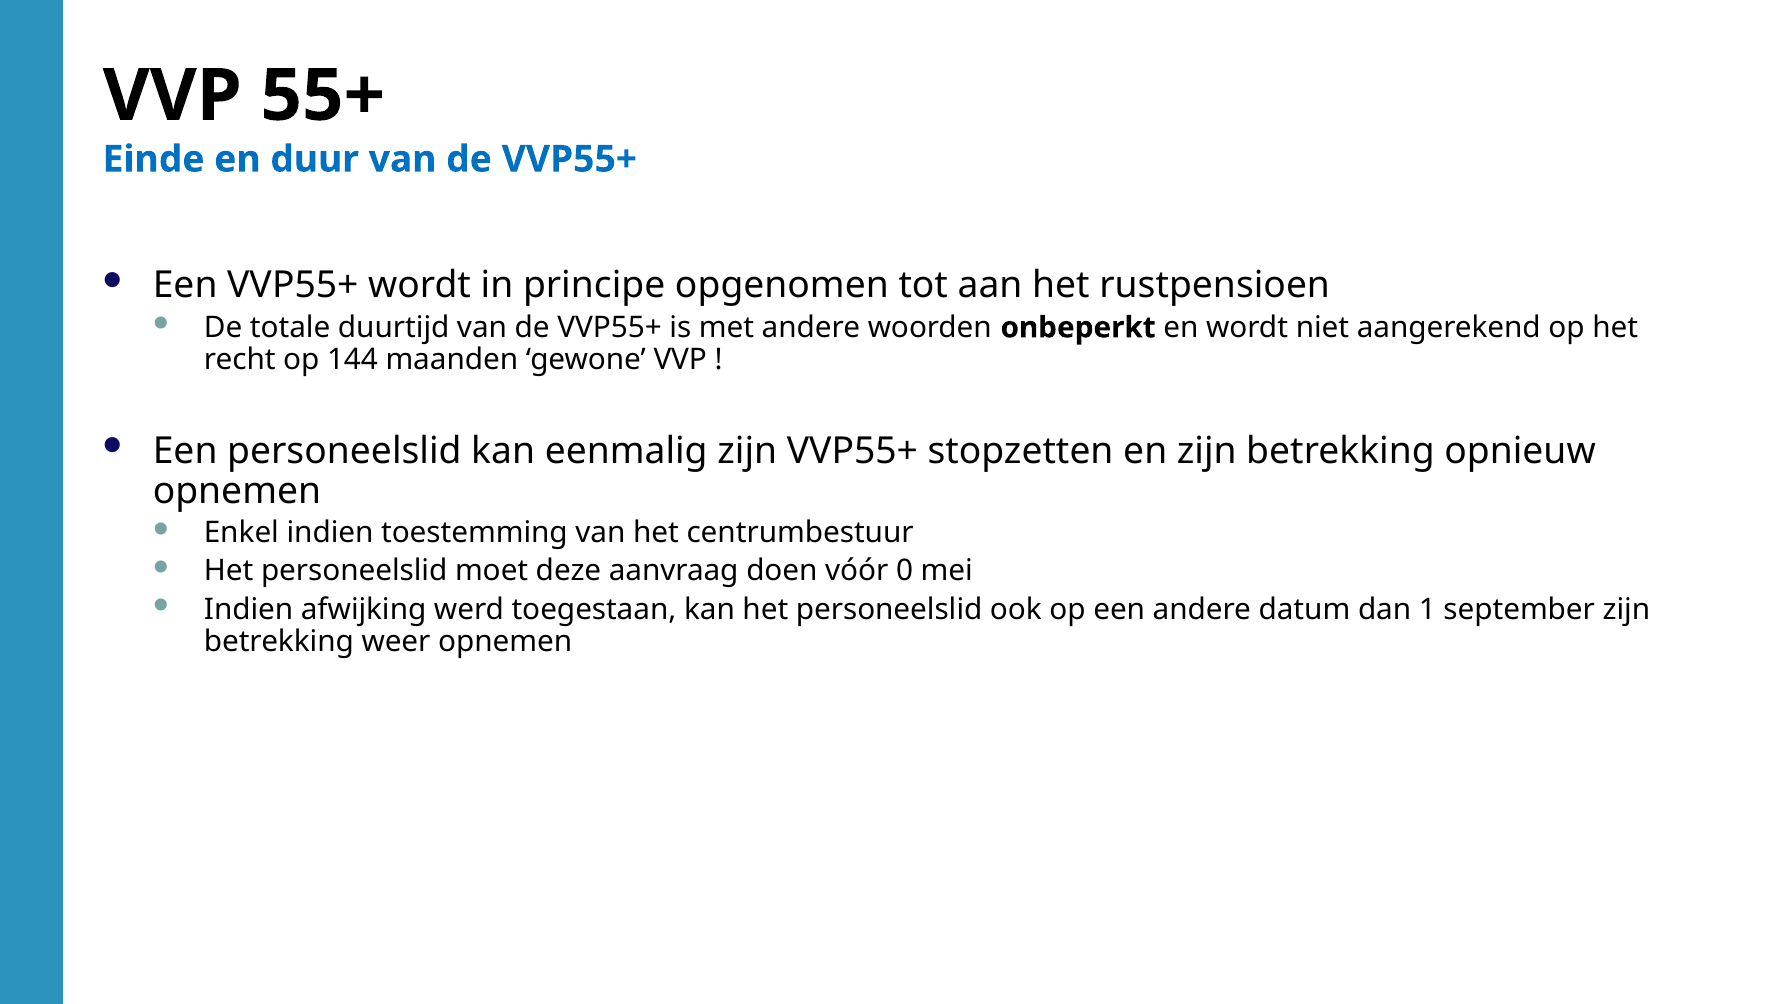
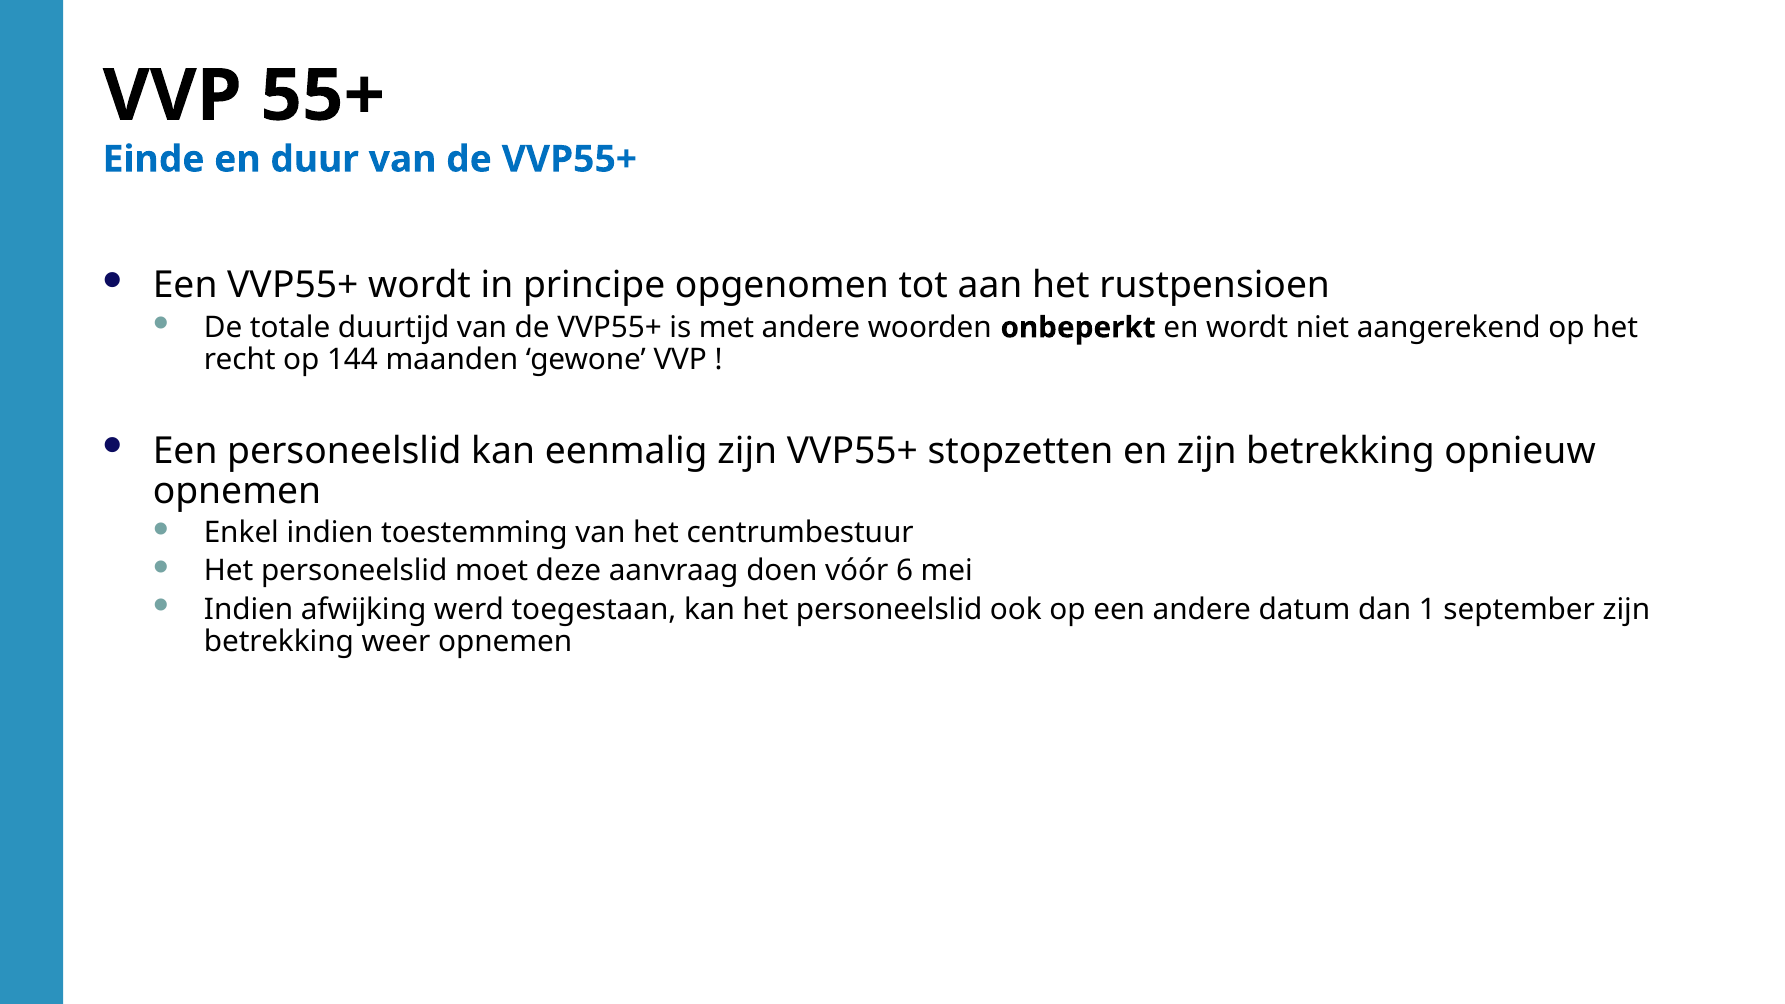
0: 0 -> 6 (905, 571)
